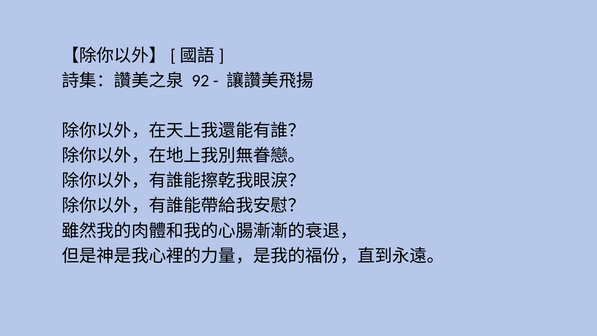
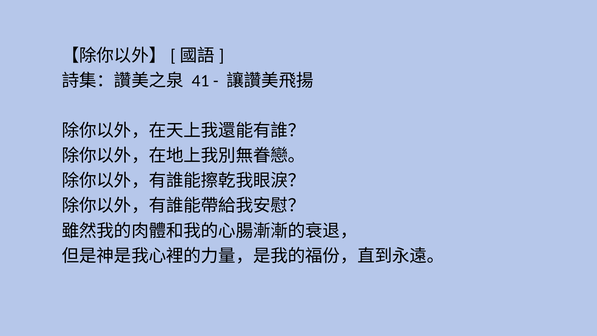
92: 92 -> 41 (200, 81)
